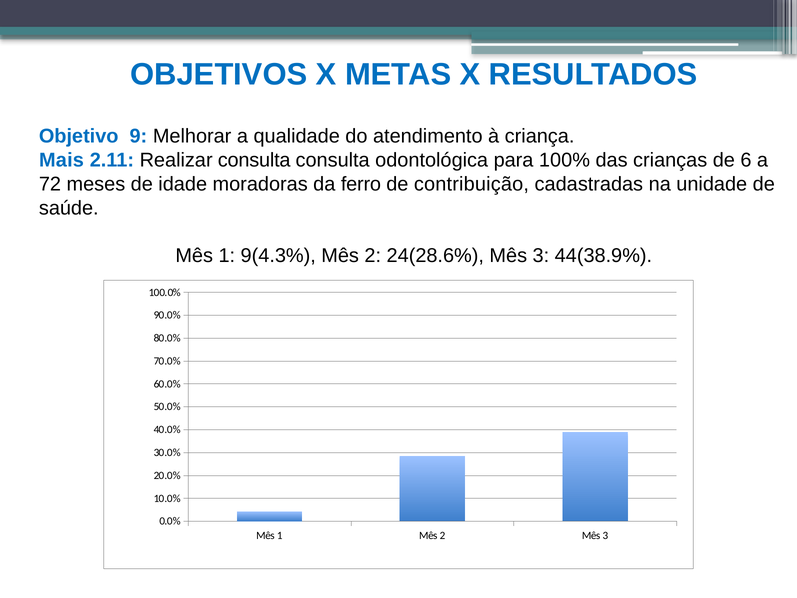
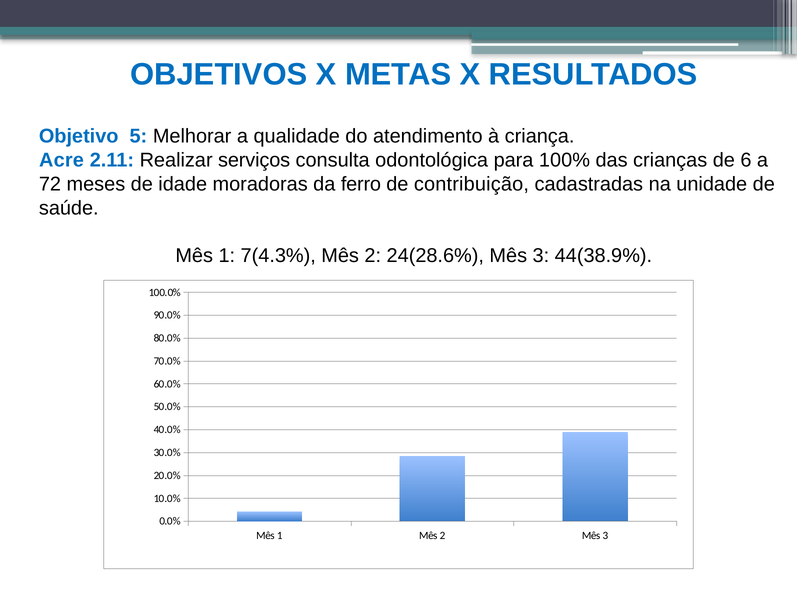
9: 9 -> 5 (138, 136)
Mais: Mais -> Acre (62, 160)
Realizar consulta: consulta -> serviços (254, 160)
9(4.3%: 9(4.3% -> 7(4.3% (278, 256)
